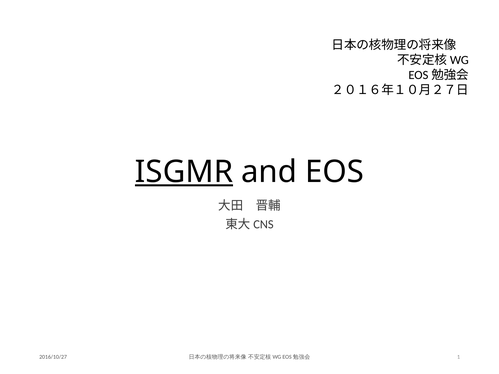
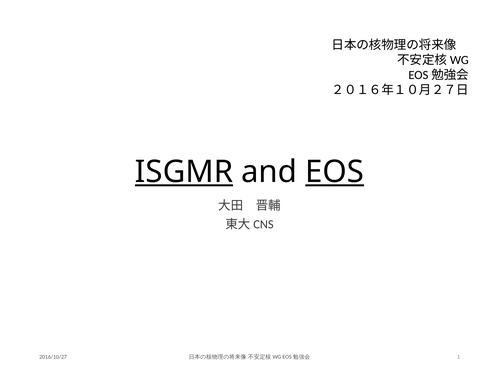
EOS underline: none -> present (335, 172)
